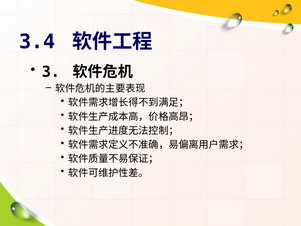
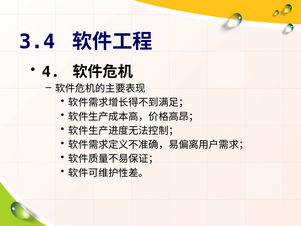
3: 3 -> 4 (51, 72)
